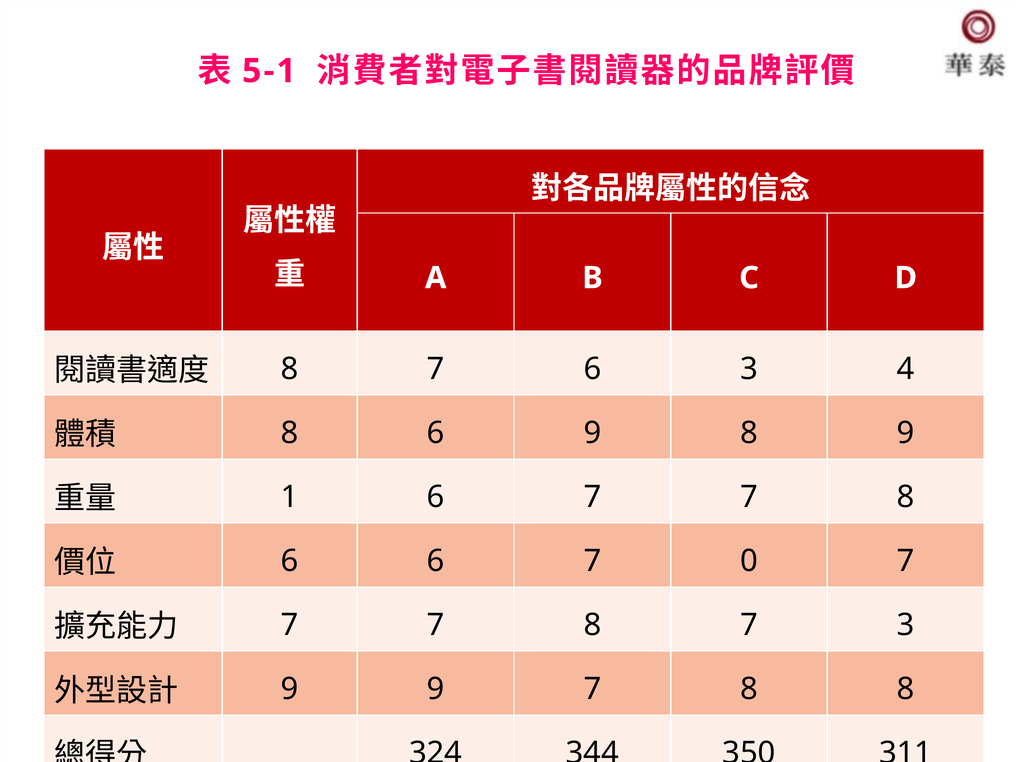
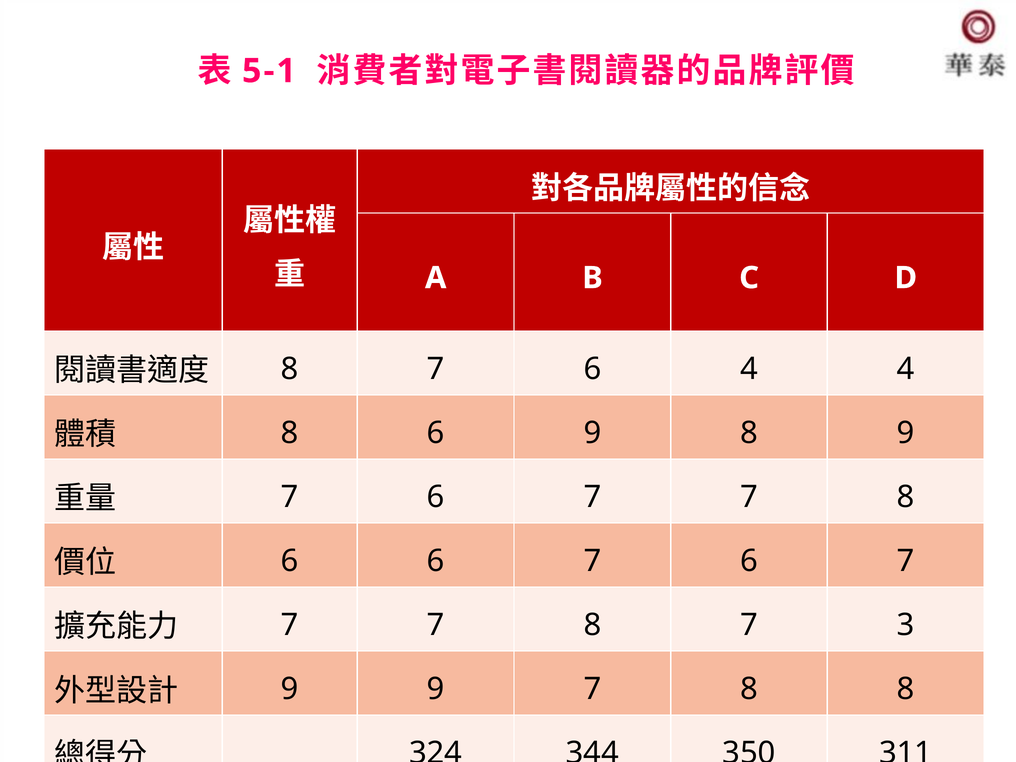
6 3: 3 -> 4 (749, 369)
1: 1 -> 7 (290, 497)
6 7 0: 0 -> 6 (749, 561)
